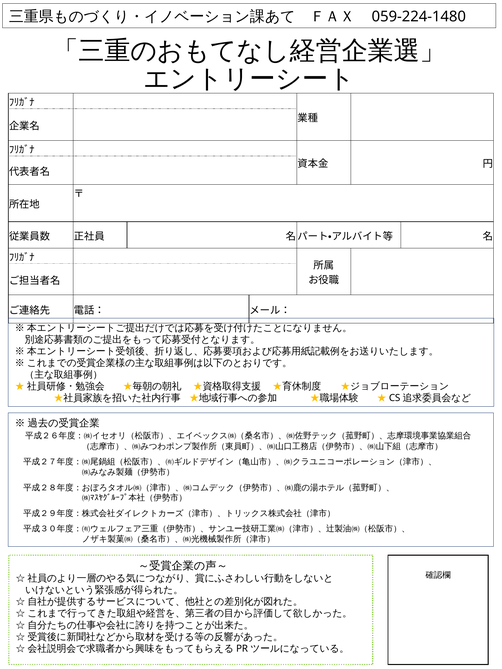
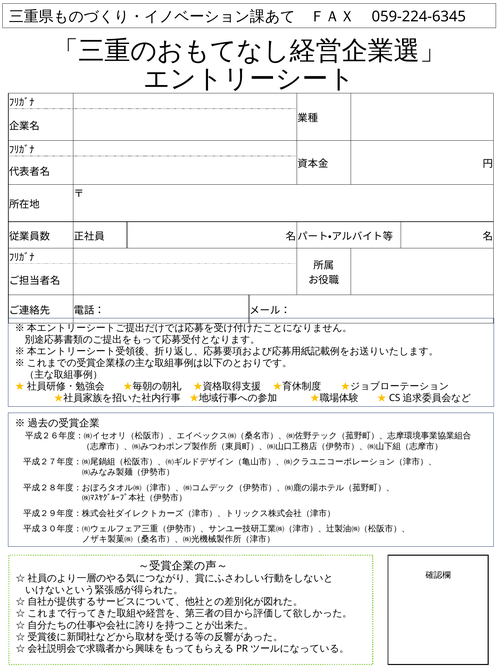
059-224-1480: 059-224-1480 -> 059-224-6345 (419, 17)
